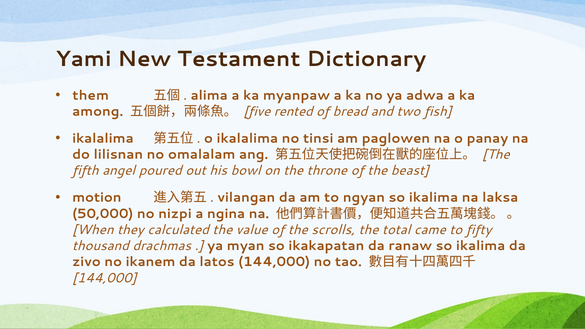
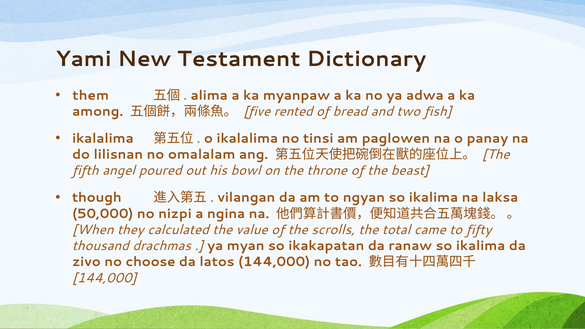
motion: motion -> though (97, 198)
ikanem: ikanem -> choose (151, 262)
